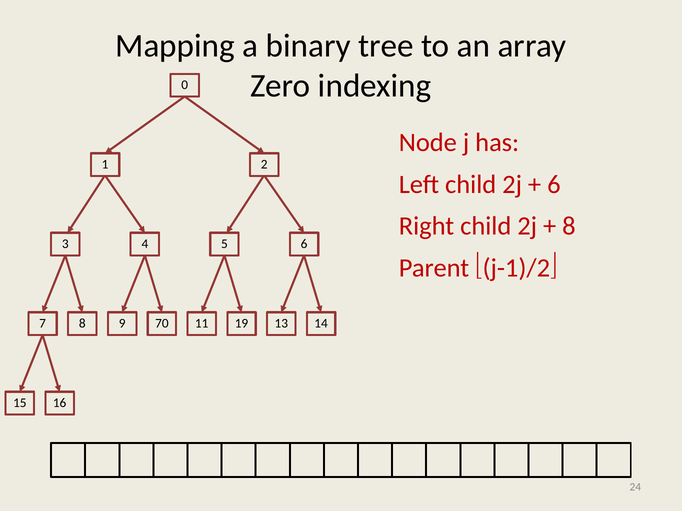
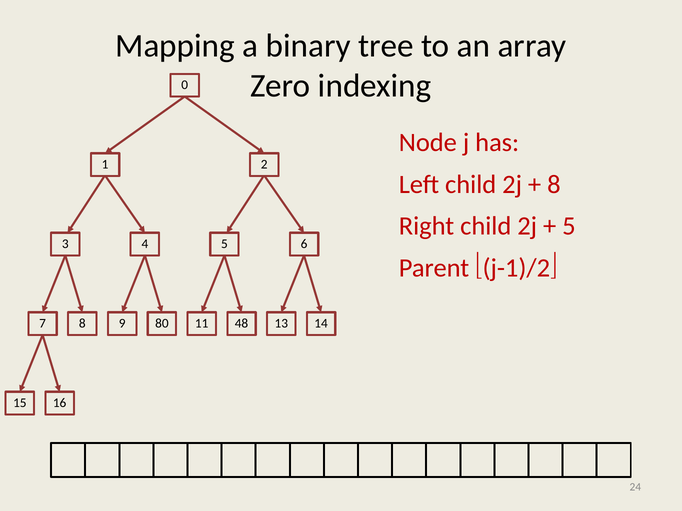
6: 6 -> 8 (554, 184)
8: 8 -> 5 (569, 226)
70: 70 -> 80 (162, 324)
19: 19 -> 48 (241, 324)
